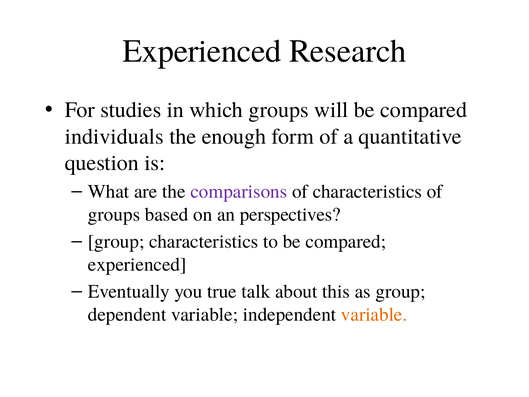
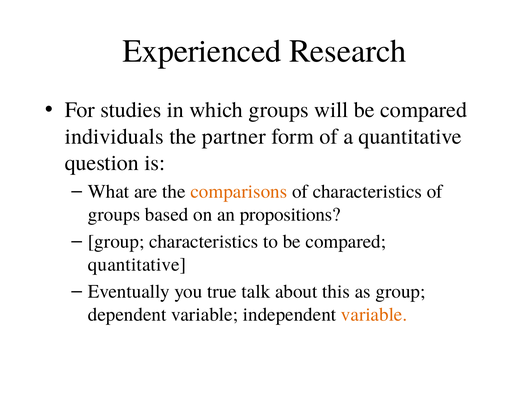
enough: enough -> partner (234, 136)
comparisons colour: purple -> orange (239, 191)
perspectives: perspectives -> propositions (290, 214)
experienced: experienced -> quantitative (137, 264)
